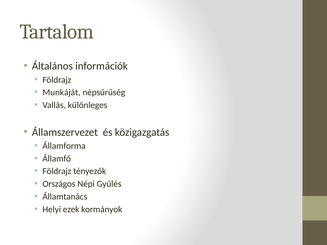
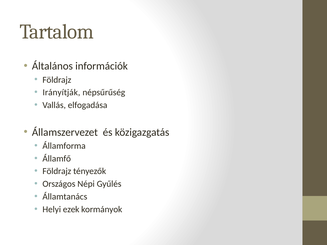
Munkáját: Munkáját -> Irányítják (61, 93)
különleges: különleges -> elfogadása (88, 105)
